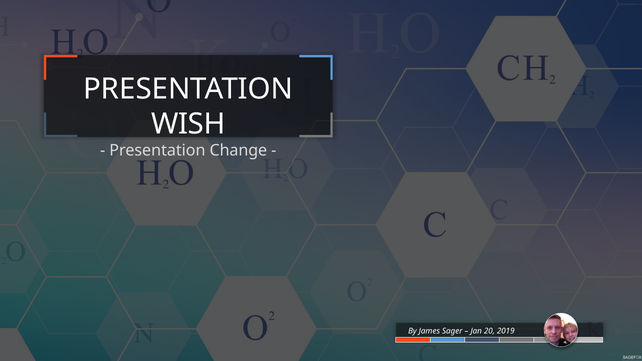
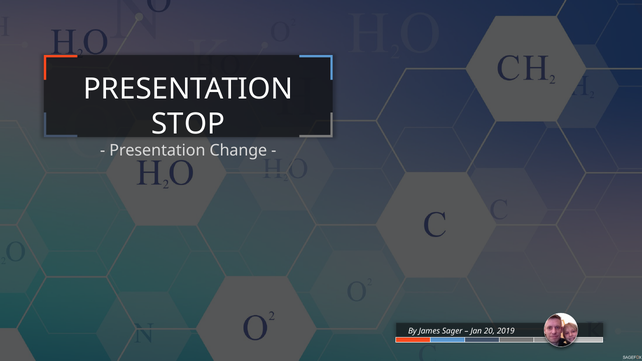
WISH: WISH -> STOP (188, 124)
